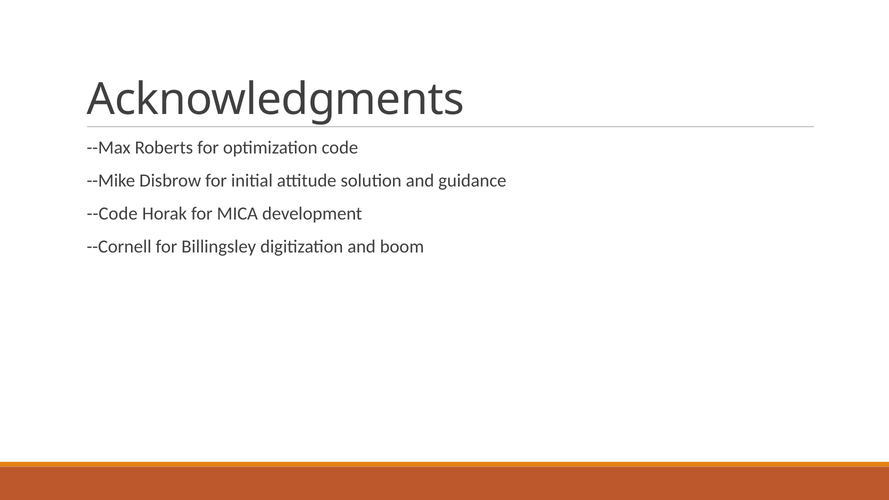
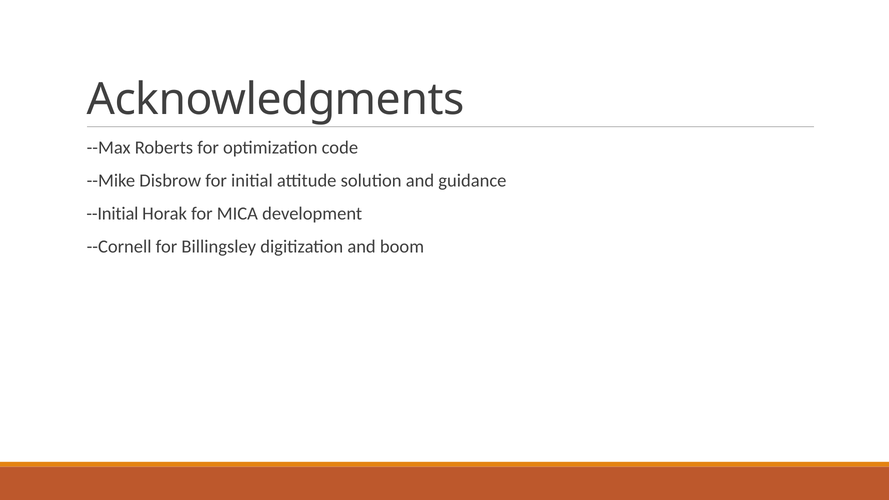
--Code: --Code -> --Initial (112, 214)
